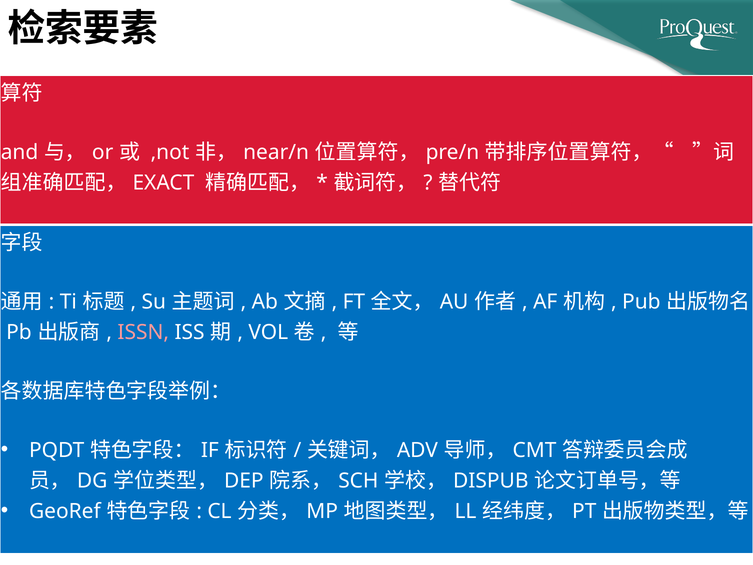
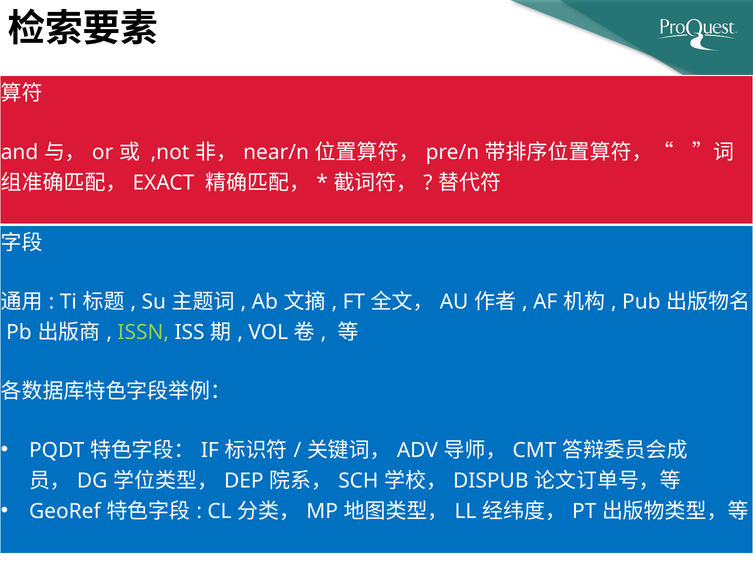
ISSN colour: pink -> light green (143, 332)
